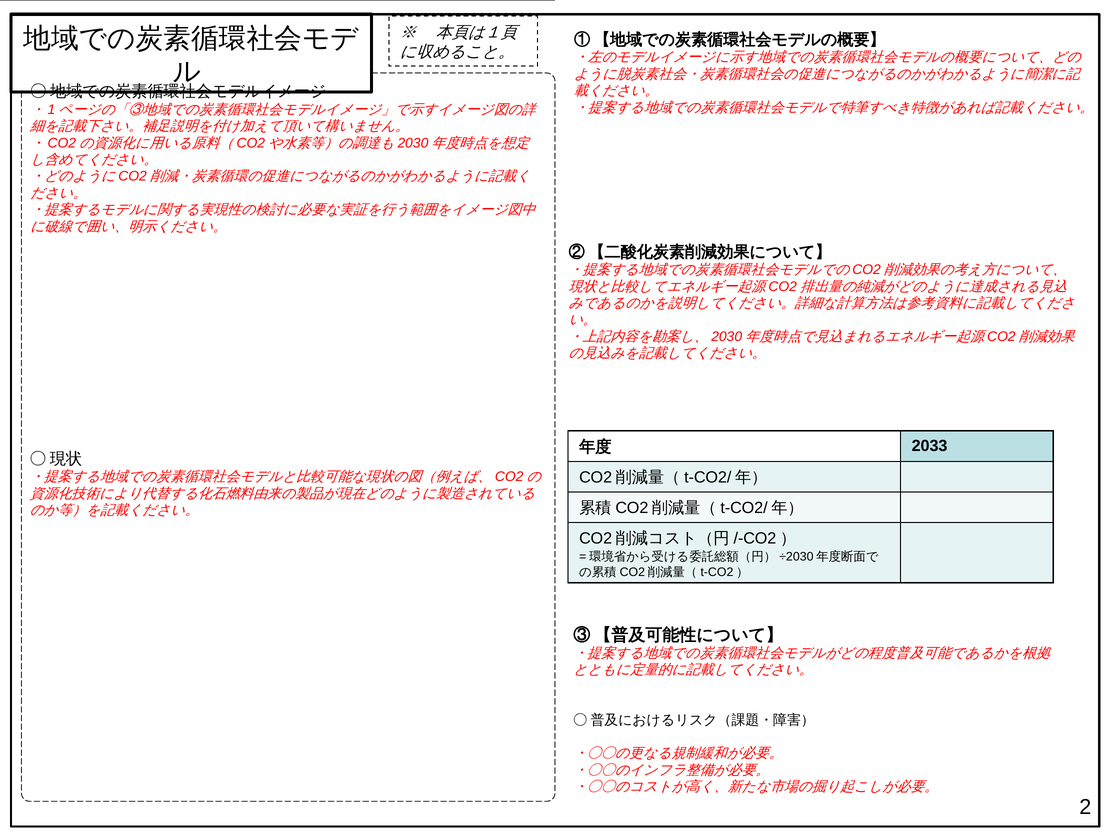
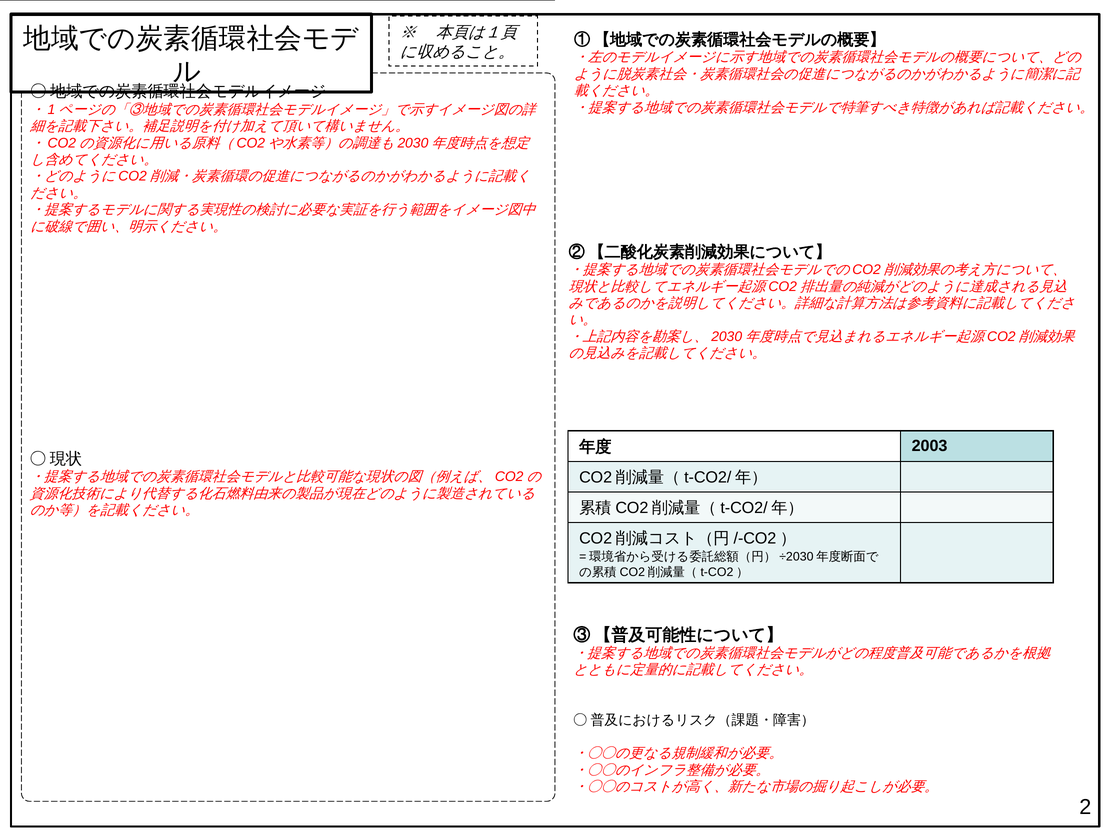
2033: 2033 -> 2003 (930, 445)
